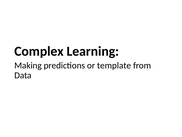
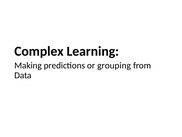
template: template -> grouping (114, 65)
